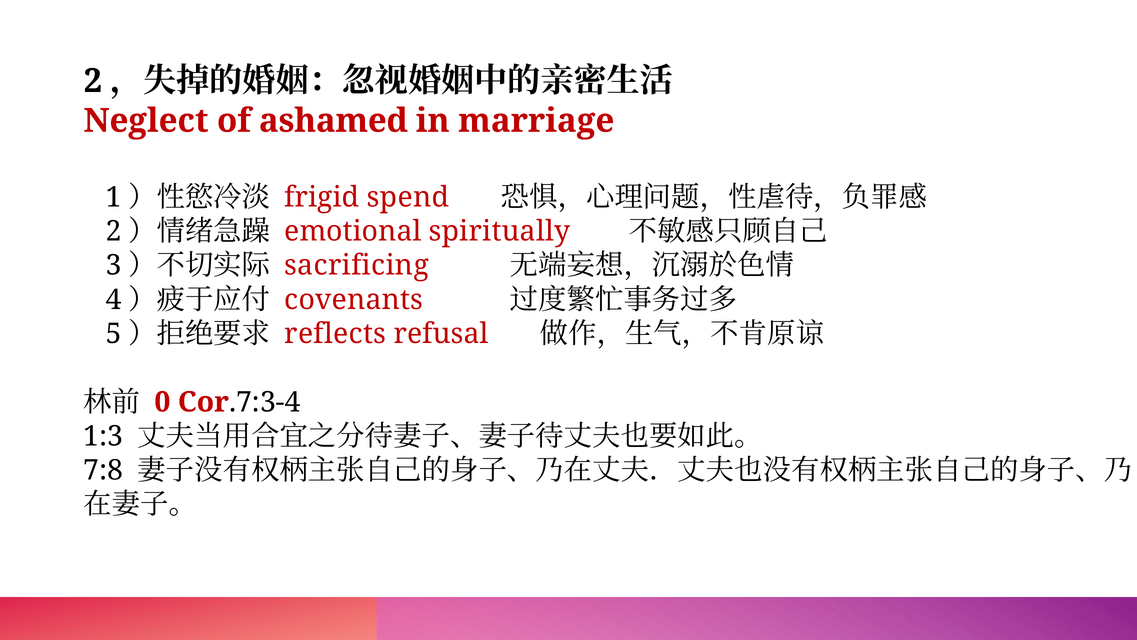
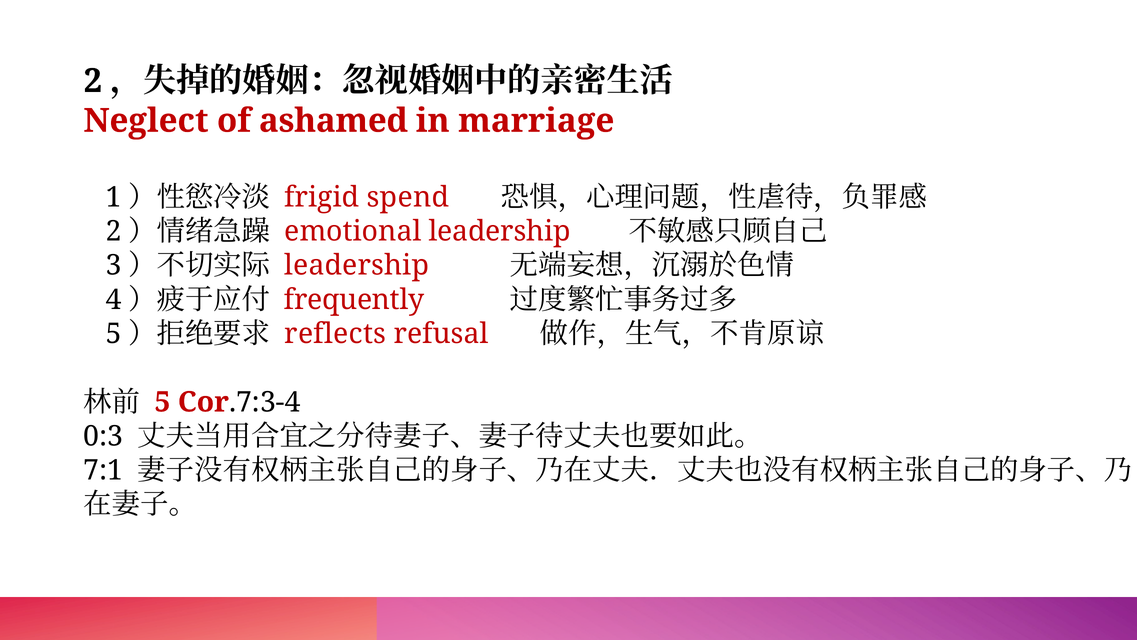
emotional spiritually: spiritually -> leadership (500, 231)
sacrificing: sacrificing -> leadership (357, 265)
covenants: covenants -> frequently (354, 300)
0: 0 -> 5 (162, 402)
1:3: 1:3 -> 0:3 (103, 436)
7:8: 7:8 -> 7:1 (103, 470)
